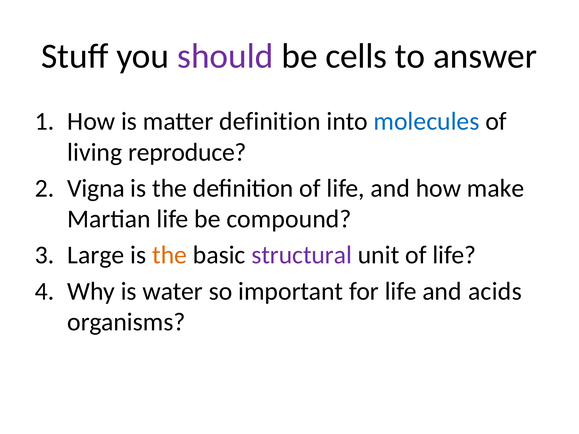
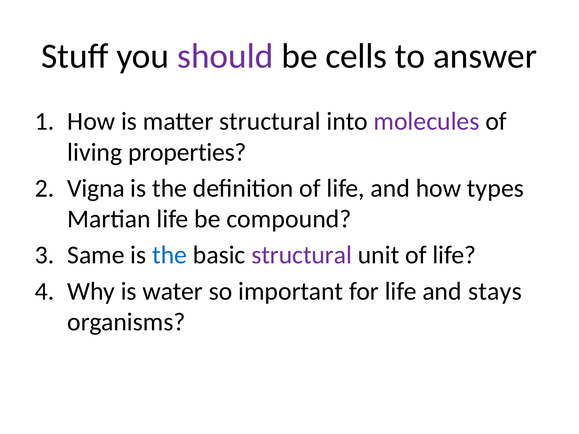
matter definition: definition -> structural (270, 121)
molecules colour: blue -> purple (427, 121)
reproduce: reproduce -> properties (187, 152)
make: make -> types (495, 188)
Large: Large -> Same (96, 255)
the colour: orange -> blue (170, 255)
acids: acids -> stays (495, 291)
